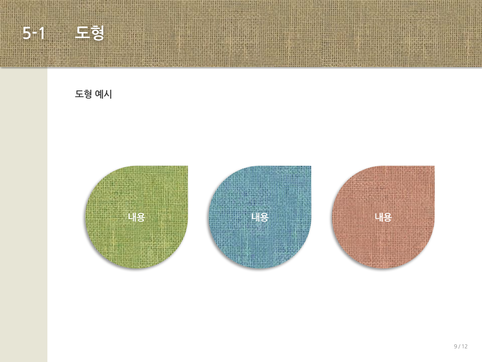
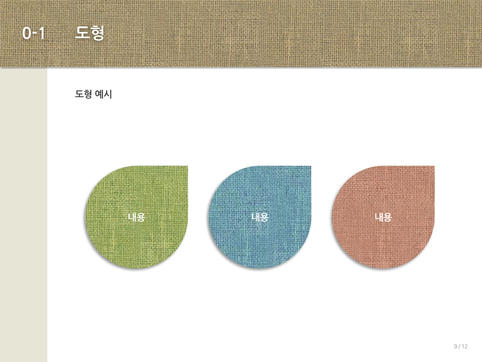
5-1: 5-1 -> 0-1 (35, 34)
